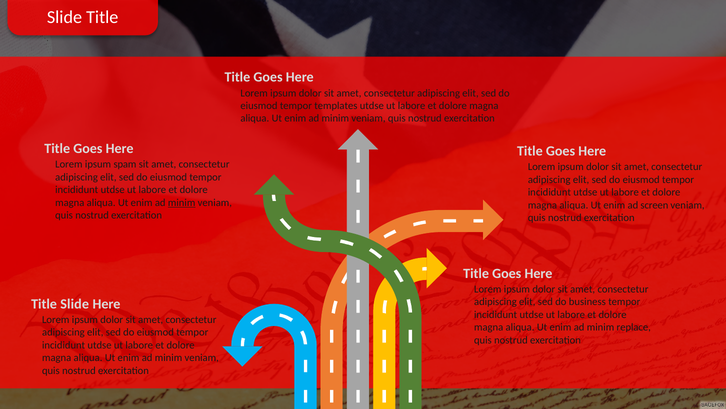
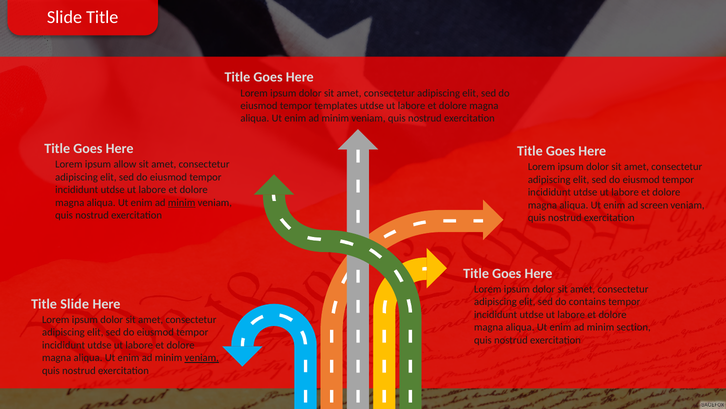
spam: spam -> allow (125, 164)
business: business -> contains (587, 301)
replace: replace -> section (634, 327)
veniam underline: none -> present (202, 357)
